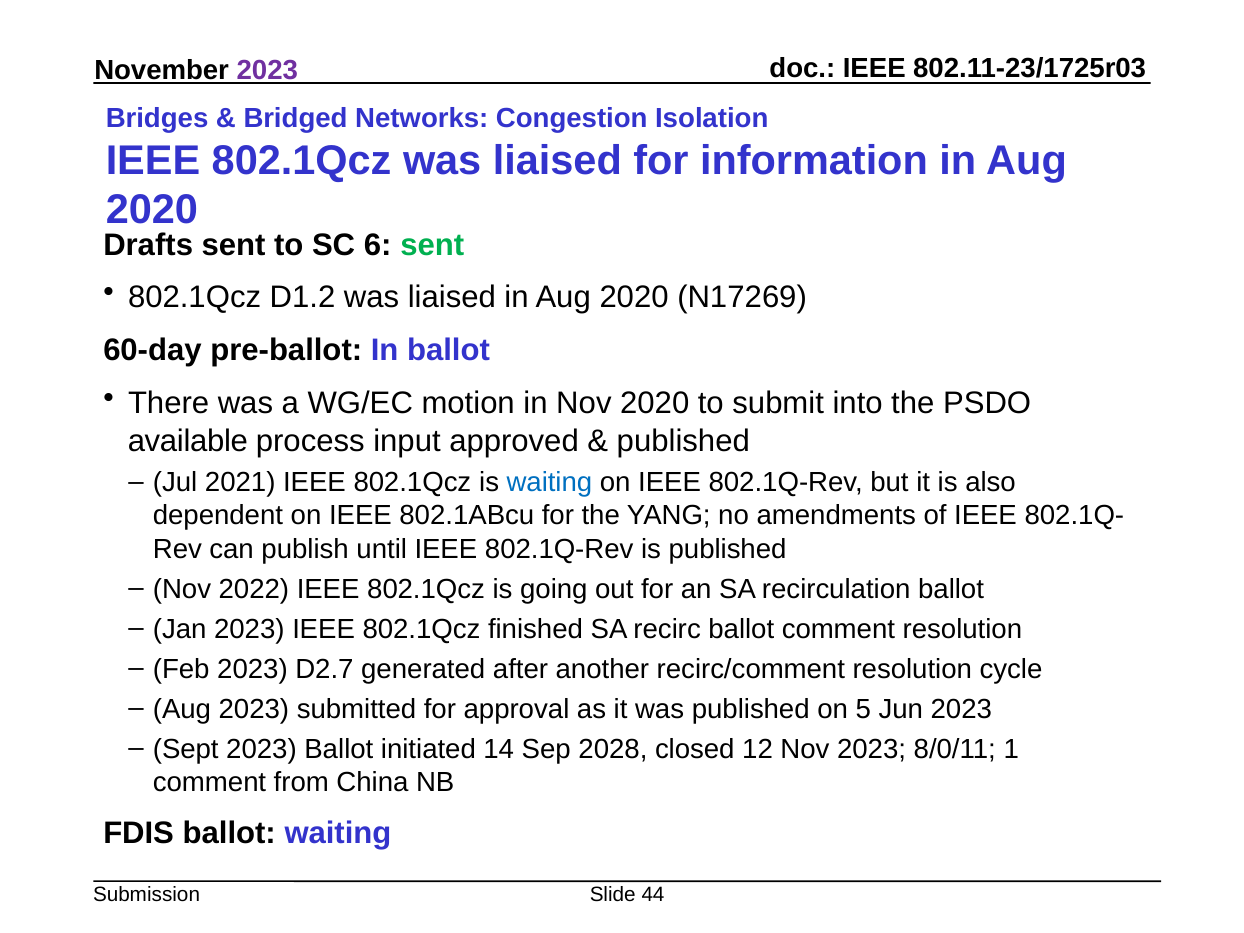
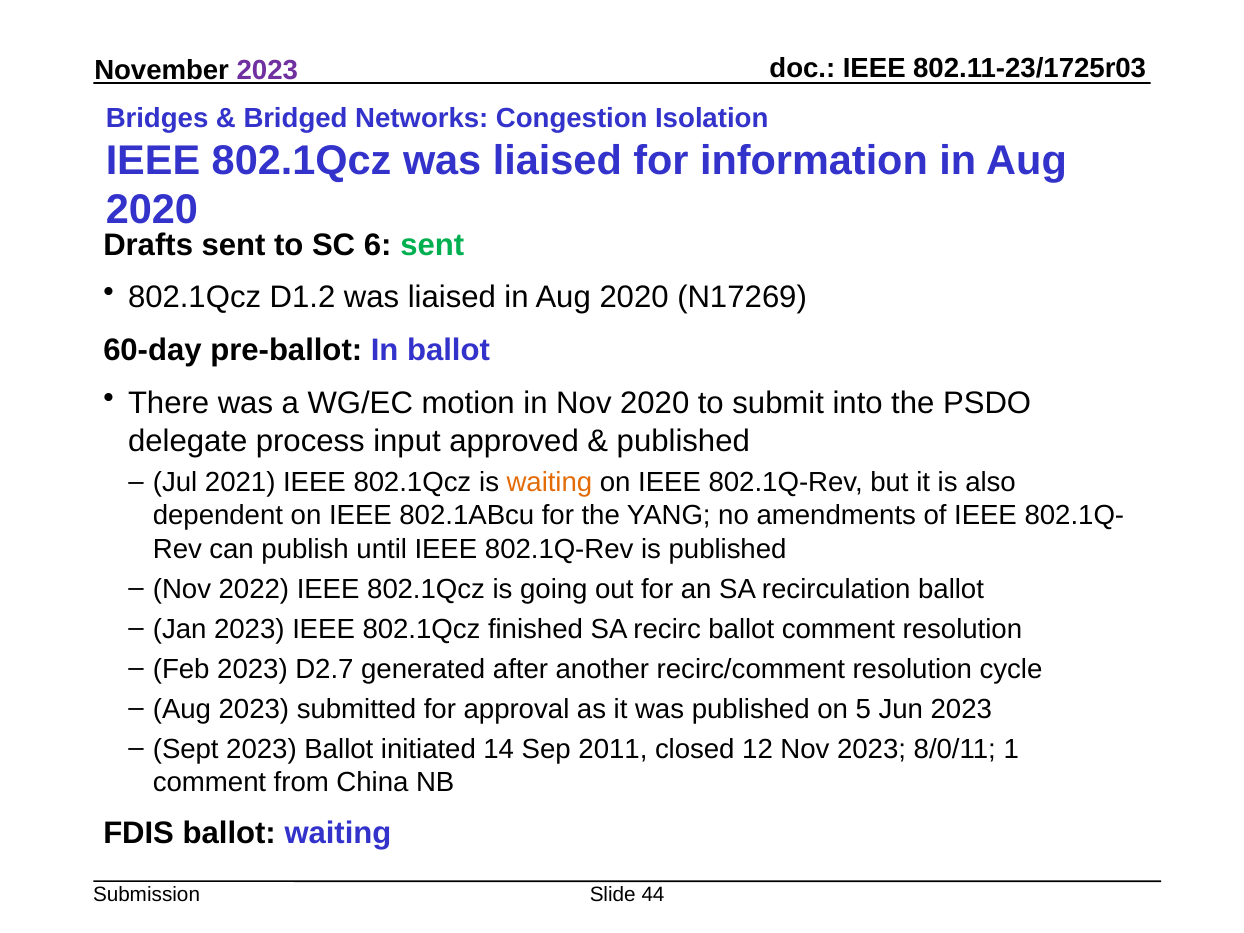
available: available -> delegate (188, 441)
waiting colour: blue -> orange (549, 483)
2028: 2028 -> 2011 (613, 749)
